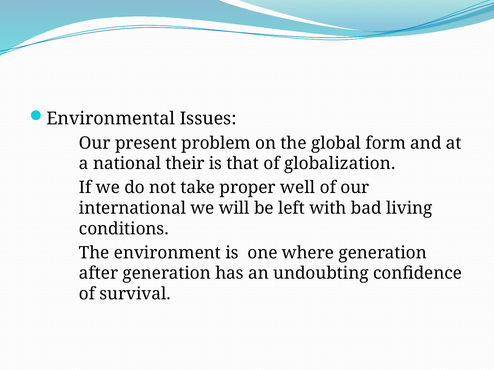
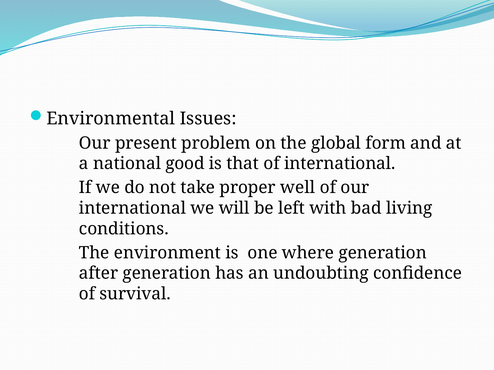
their: their -> good (185, 164)
of globalization: globalization -> international (340, 164)
